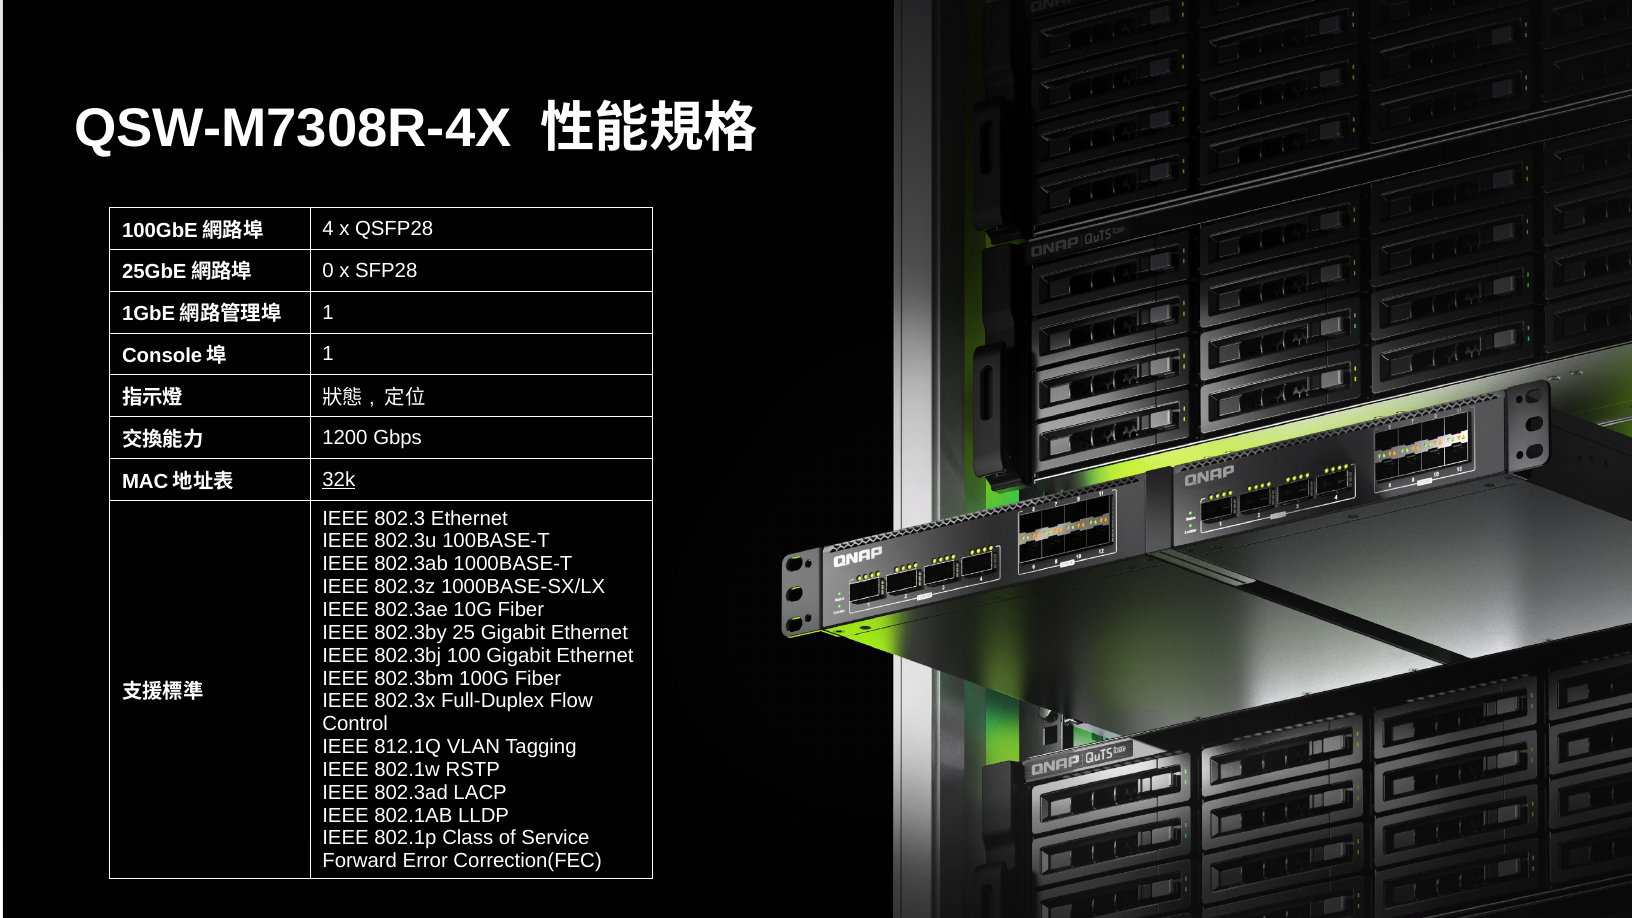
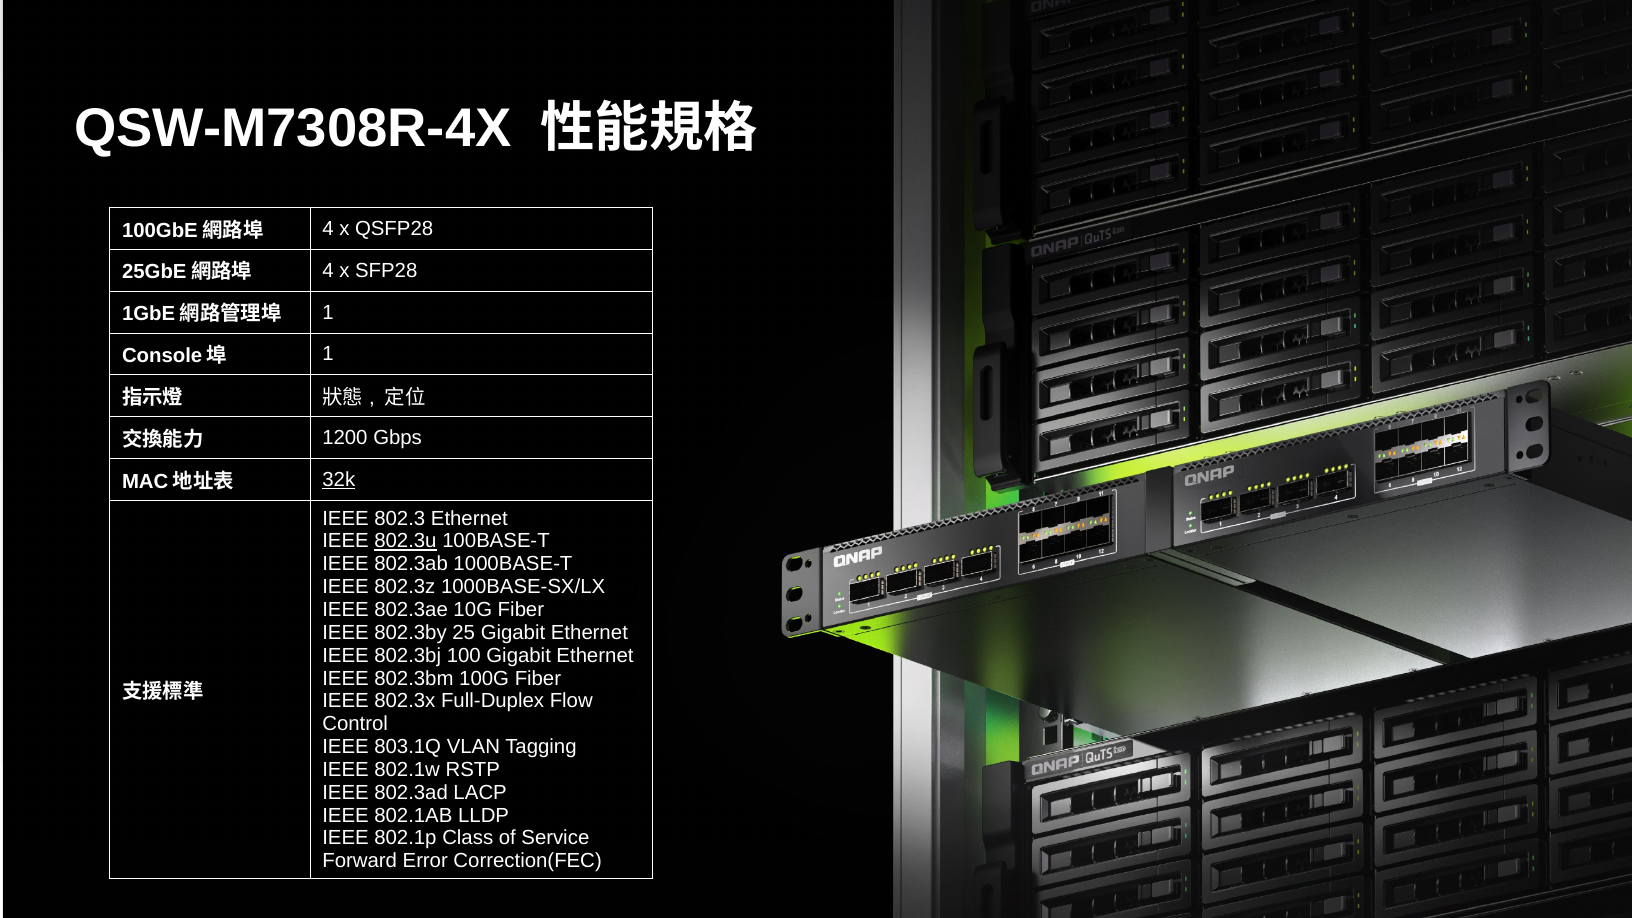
0: 0 -> 4 (328, 271)
802.3u underline: none -> present (405, 541)
812.1Q: 812.1Q -> 803.1Q (408, 747)
